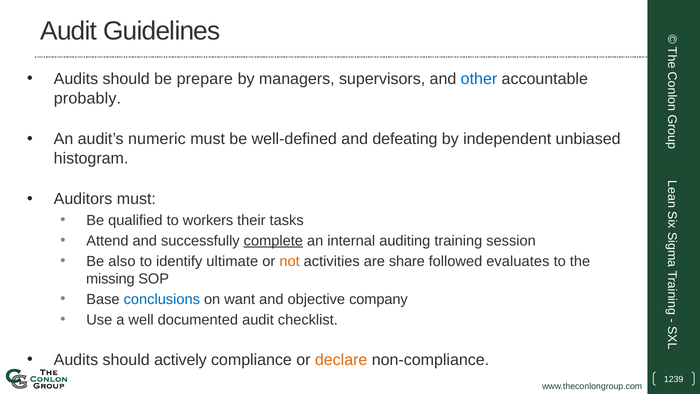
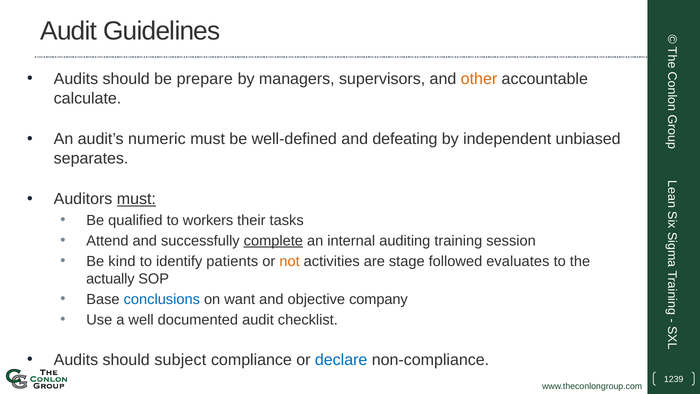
other colour: blue -> orange (479, 79)
probably: probably -> calculate (88, 98)
histogram: histogram -> separates (91, 158)
must underline: none -> present (136, 199)
also: also -> kind (122, 261)
ultimate: ultimate -> patients (232, 261)
share: share -> stage (407, 261)
missing: missing -> actually (110, 279)
actively: actively -> subject (180, 360)
declare colour: orange -> blue (341, 360)
